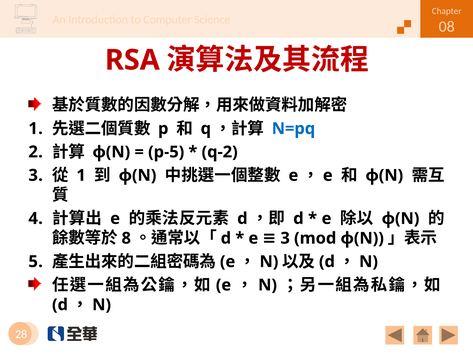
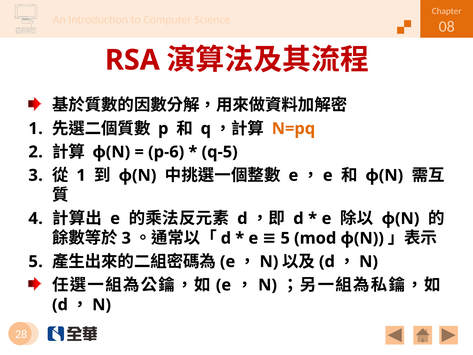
N=pq colour: blue -> orange (293, 128)
p-5: p-5 -> p-6 (166, 152)
q-2: q-2 -> q-5 (220, 152)
8: 8 -> 3 (126, 238)
e 3: 3 -> 5 (285, 238)
